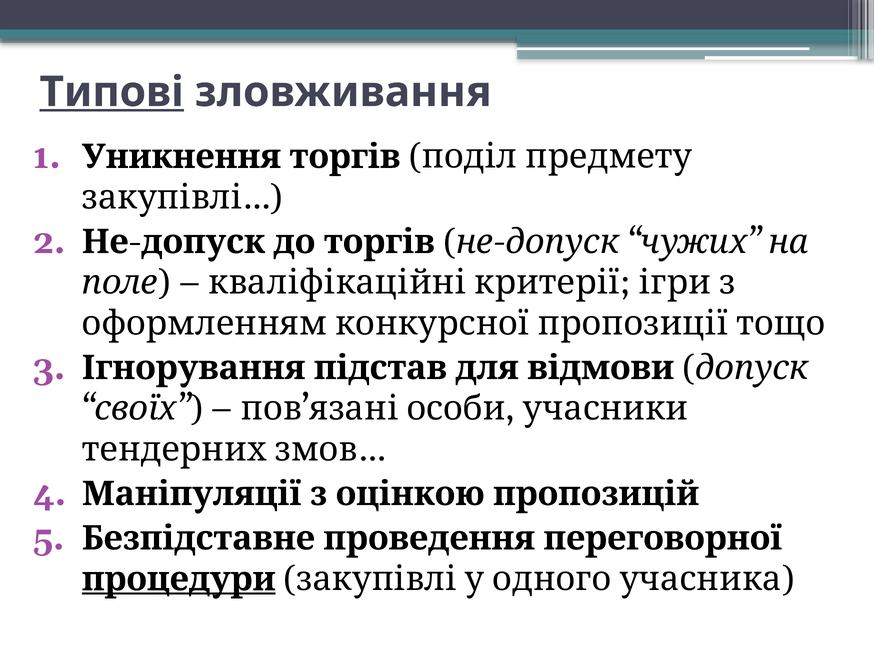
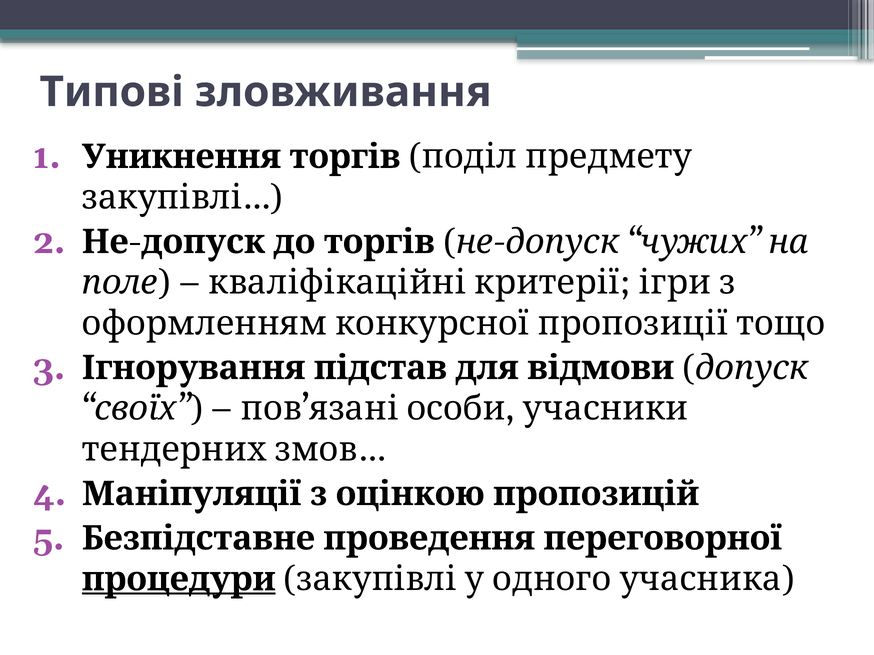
Типові underline: present -> none (112, 92)
